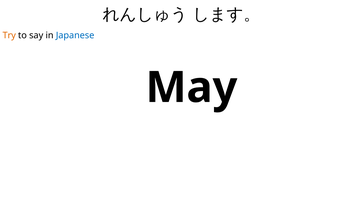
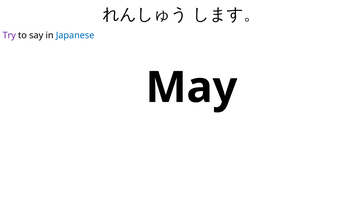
Try colour: orange -> purple (9, 35)
